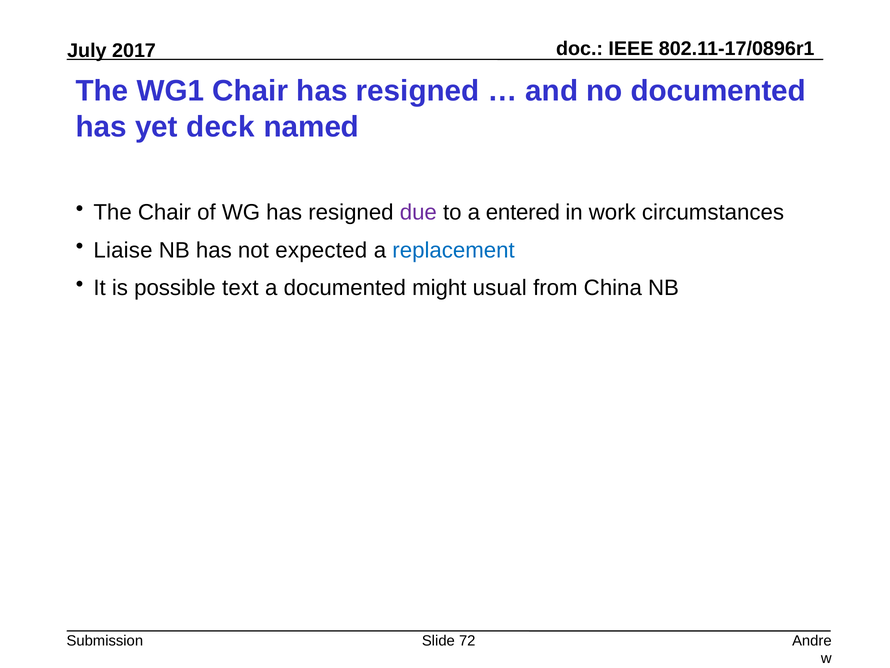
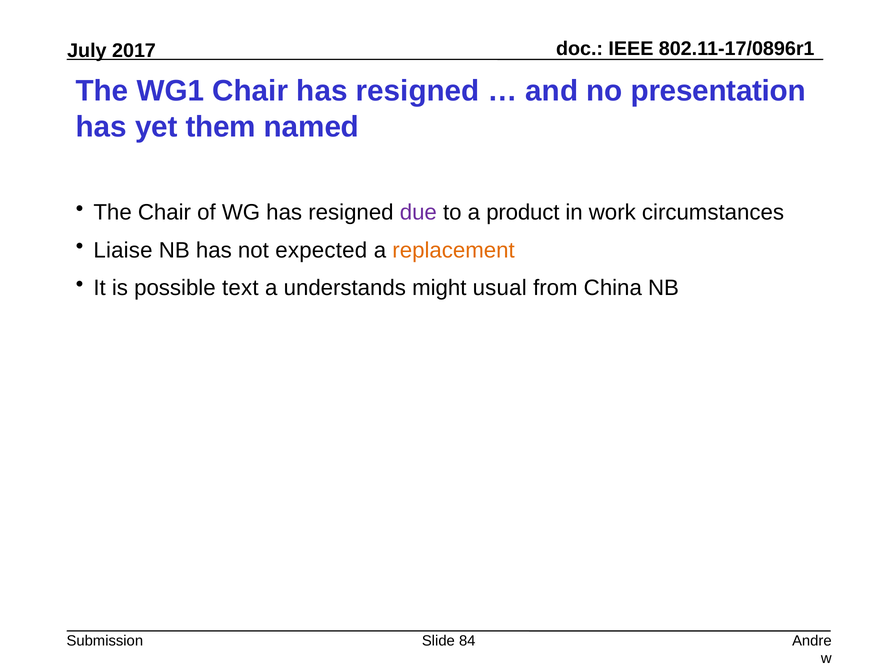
no documented: documented -> presentation (718, 91)
deck: deck -> them (221, 127)
entered: entered -> product (523, 212)
replacement colour: blue -> orange (454, 250)
a documented: documented -> understands (345, 288)
72: 72 -> 84 (467, 640)
